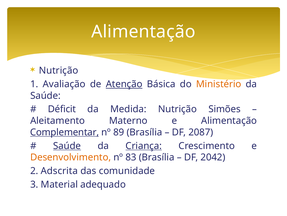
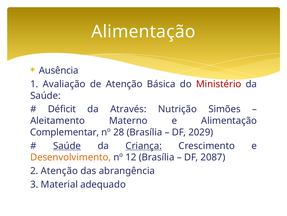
Nutrição: Nutrição -> Ausência (59, 70)
Atenção underline: present -> none (124, 84)
Ministério colour: orange -> red (219, 84)
Medida: Medida -> Através (128, 109)
Complementar underline: present -> none (65, 132)
89: 89 -> 28 (119, 132)
2087: 2087 -> 2029 (201, 132)
83: 83 -> 12 (131, 157)
2042: 2042 -> 2087 (213, 157)
2 Adscrita: Adscrita -> Atenção (59, 170)
comunidade: comunidade -> abrangência (127, 170)
